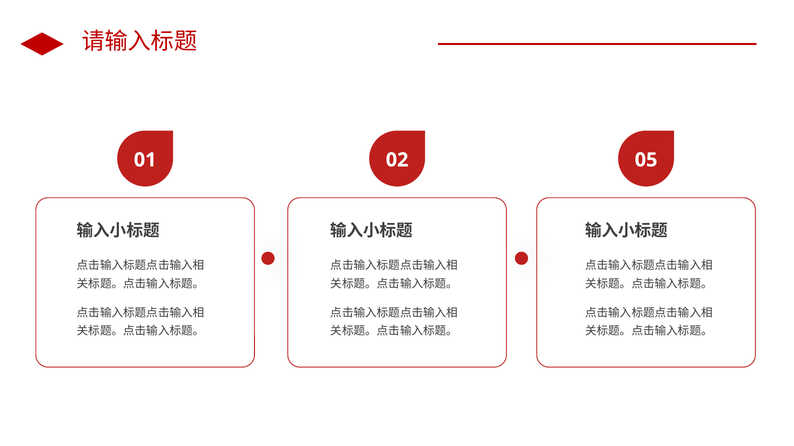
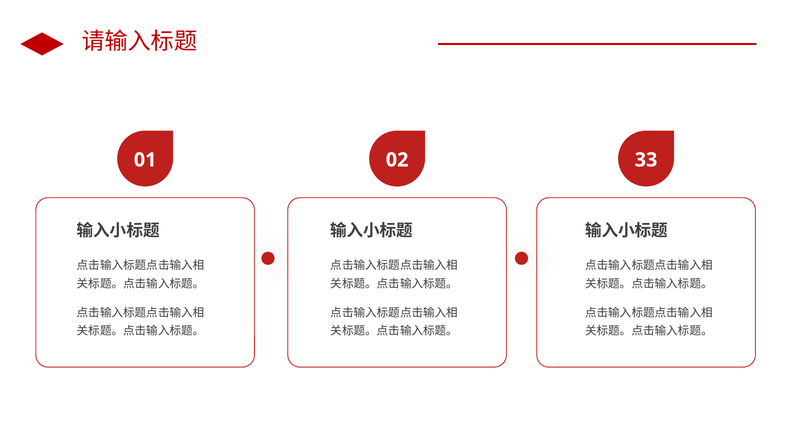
05: 05 -> 33 (646, 160)
